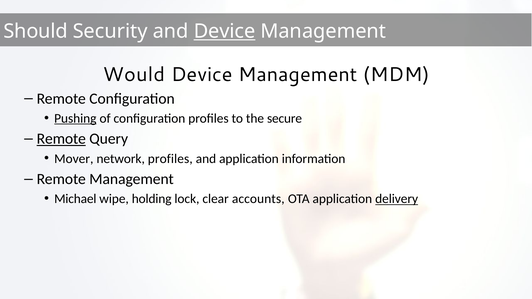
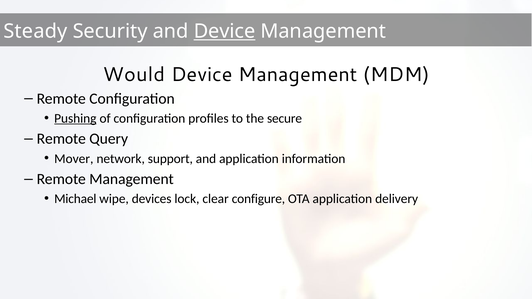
Should: Should -> Steady (35, 31)
Remote underline: present -> none (61, 139)
network profiles: profiles -> support (170, 159)
holding: holding -> devices (152, 199)
accounts: accounts -> configure (258, 199)
delivery underline: present -> none (397, 199)
